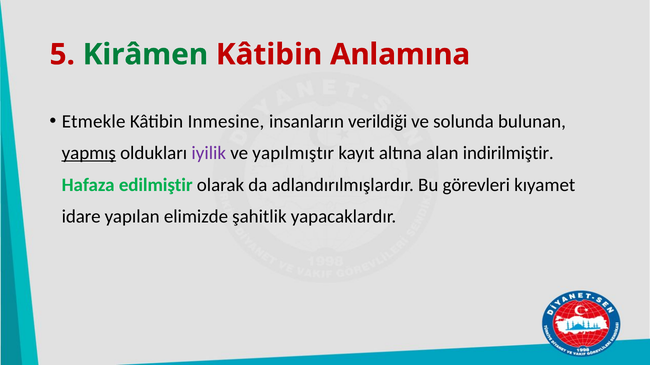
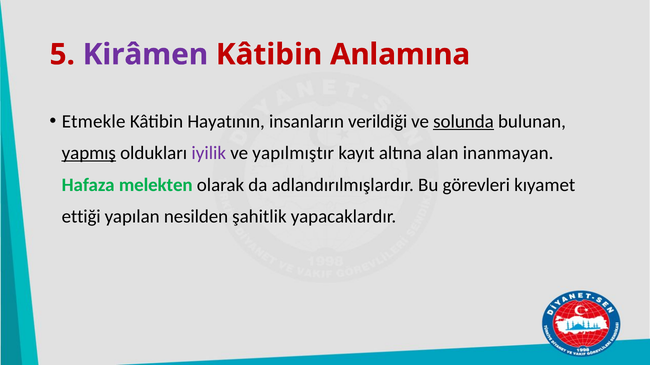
Kirâmen colour: green -> purple (145, 55)
Inmesine: Inmesine -> Hayatının (226, 122)
solunda underline: none -> present (464, 122)
indirilmiştir: indirilmiştir -> inanmayan (508, 153)
edilmiştir: edilmiştir -> melekten (156, 185)
idare: idare -> ettiği (81, 217)
elimizde: elimizde -> nesilden (196, 217)
